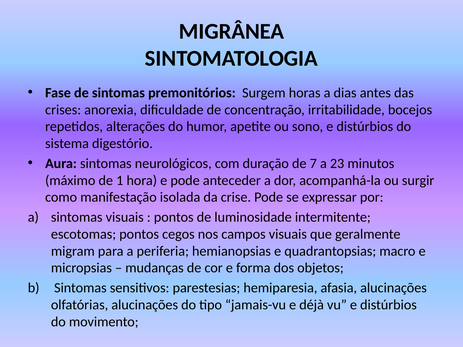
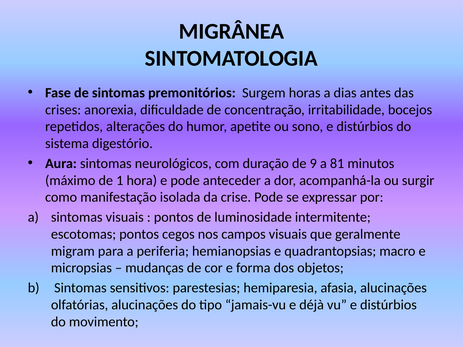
7: 7 -> 9 (313, 164)
23: 23 -> 81 (337, 164)
